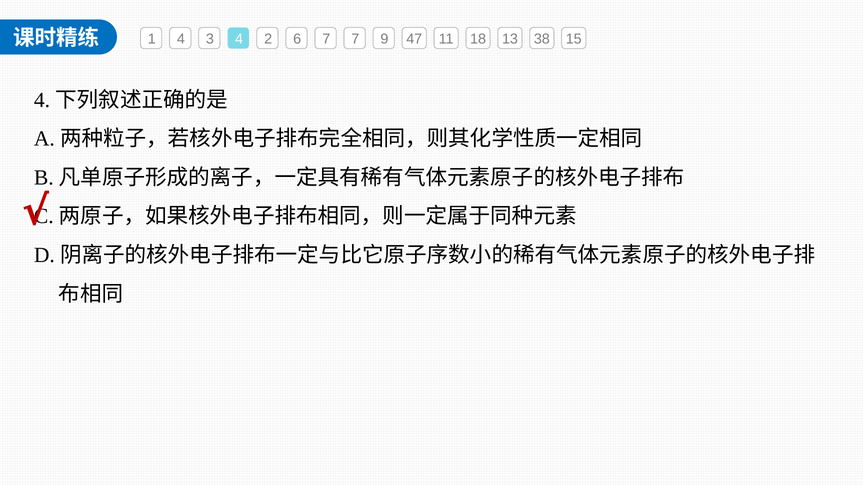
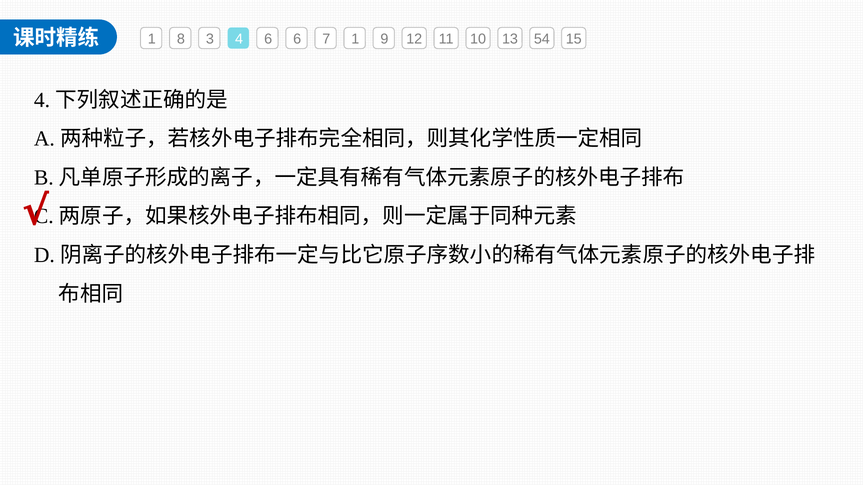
1 4: 4 -> 8 (181, 39)
4 2: 2 -> 6 (268, 39)
7 7: 7 -> 1 (355, 39)
47: 47 -> 12 (414, 39)
18: 18 -> 10 (478, 39)
38: 38 -> 54 (542, 39)
